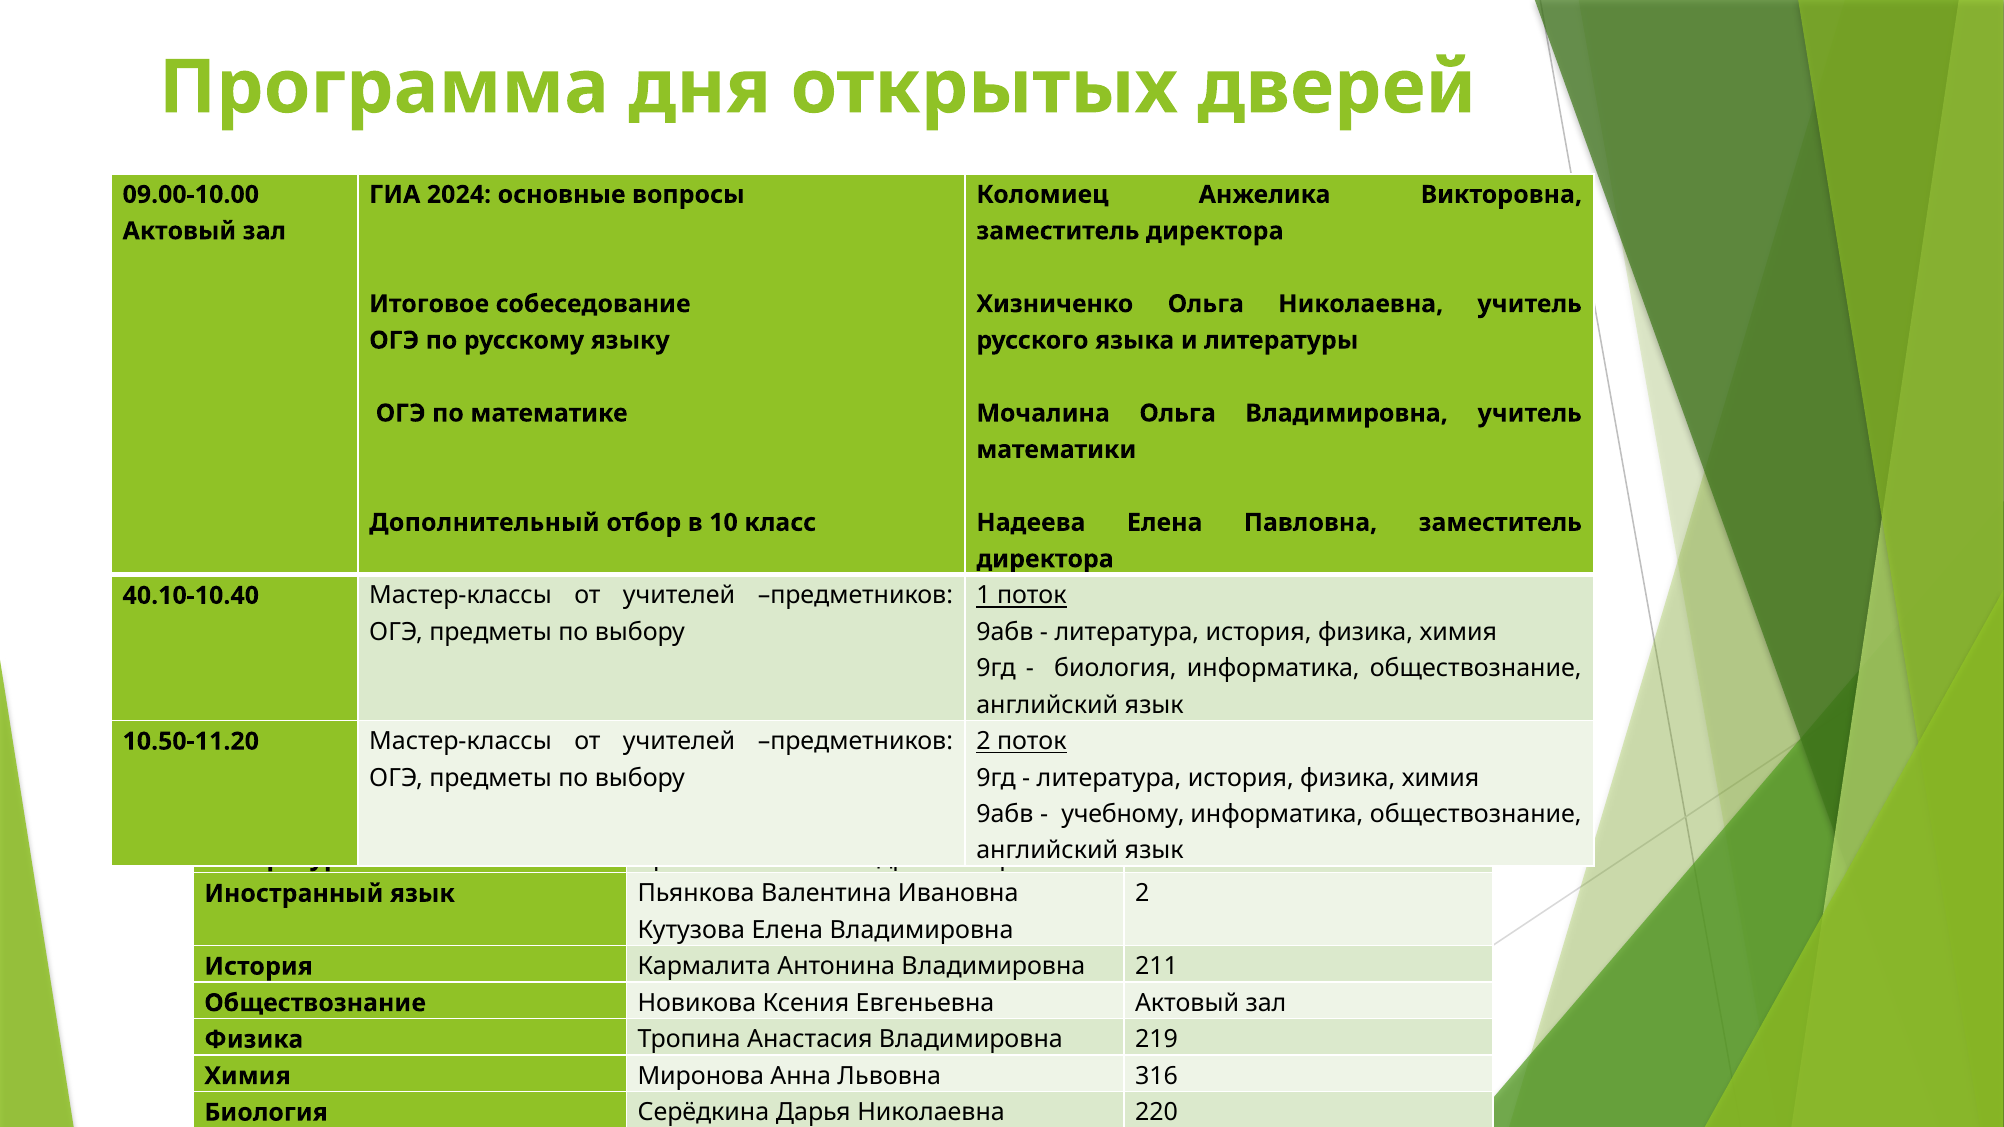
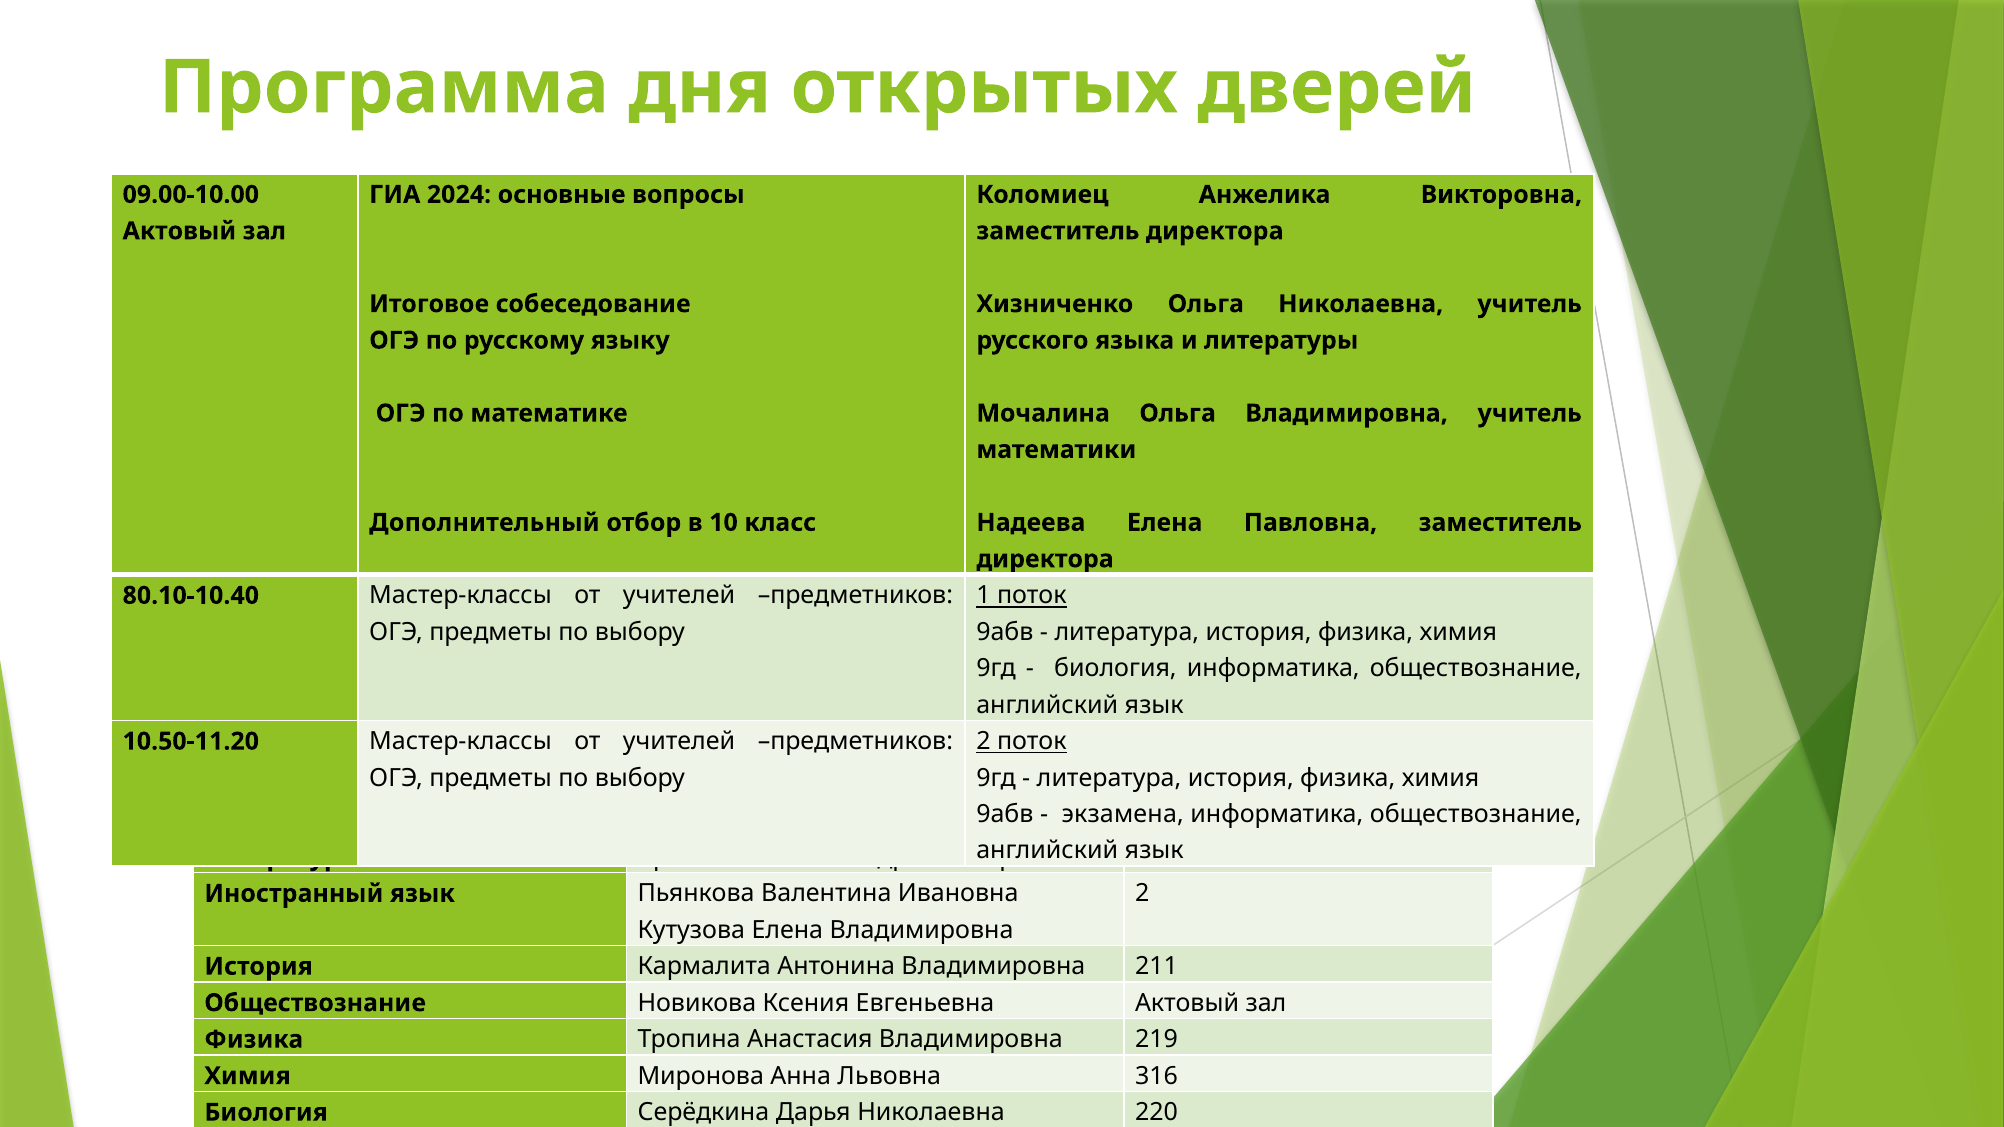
40.10-10.40: 40.10-10.40 -> 80.10-10.40 (191, 596)
учебному: учебному -> экзамена (1123, 814)
